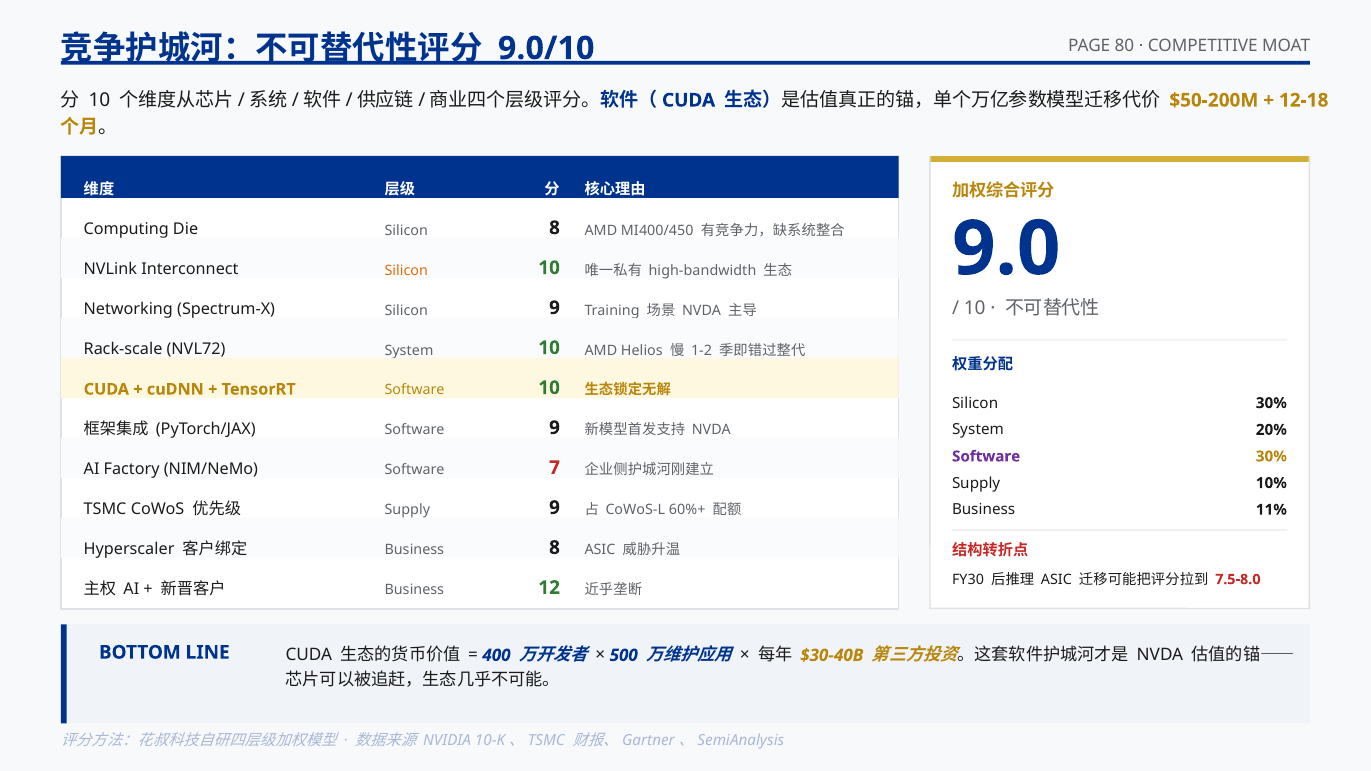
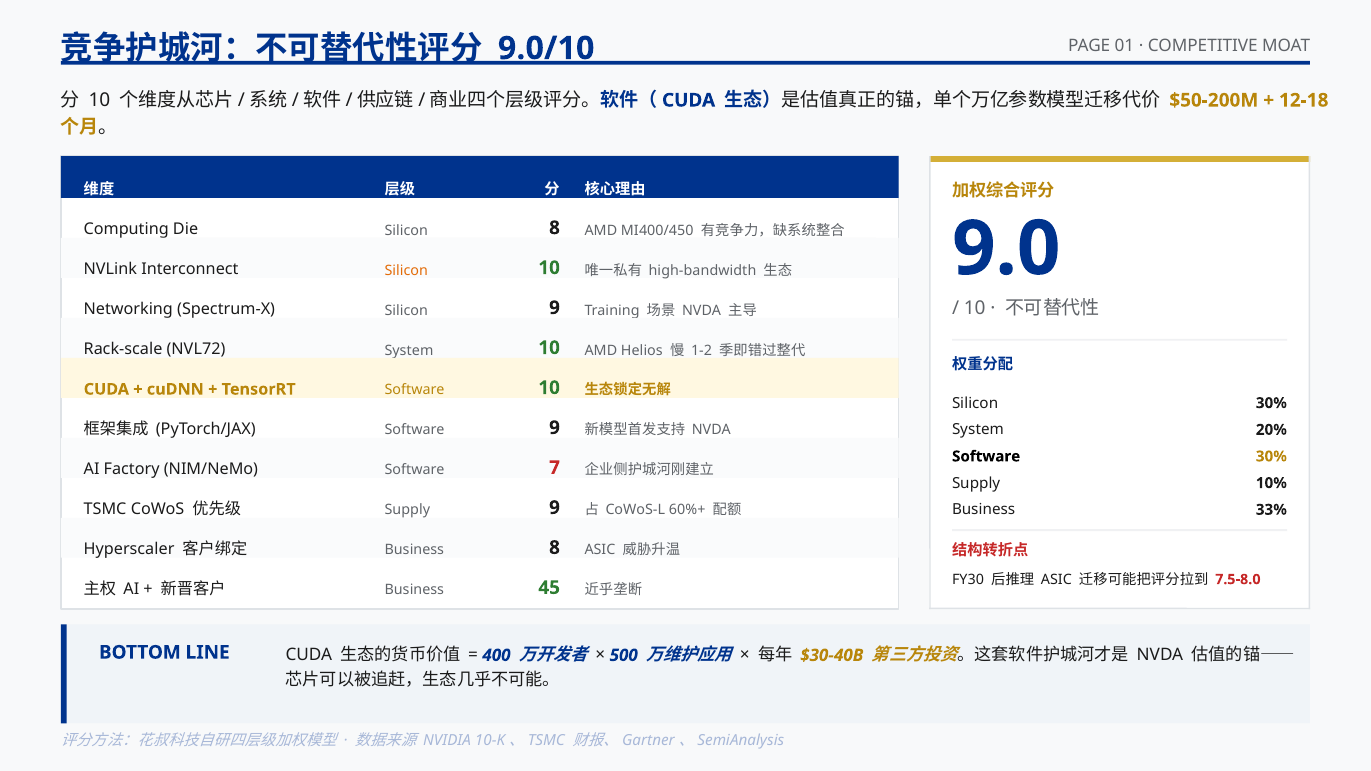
80: 80 -> 01 (1124, 46)
Software colour: purple -> black (986, 457)
11%: 11% -> 33% (1271, 510)
12: 12 -> 45 (549, 588)
